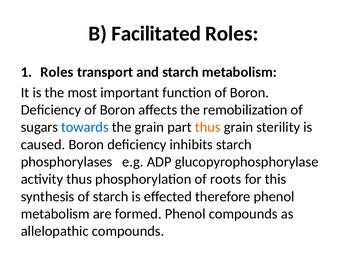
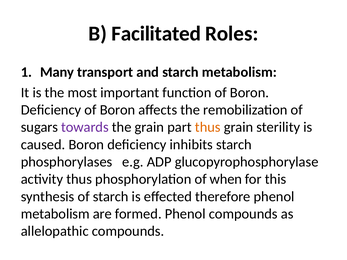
Roles: Roles -> Many (57, 72)
towards colour: blue -> purple (85, 127)
roots: roots -> when (226, 179)
